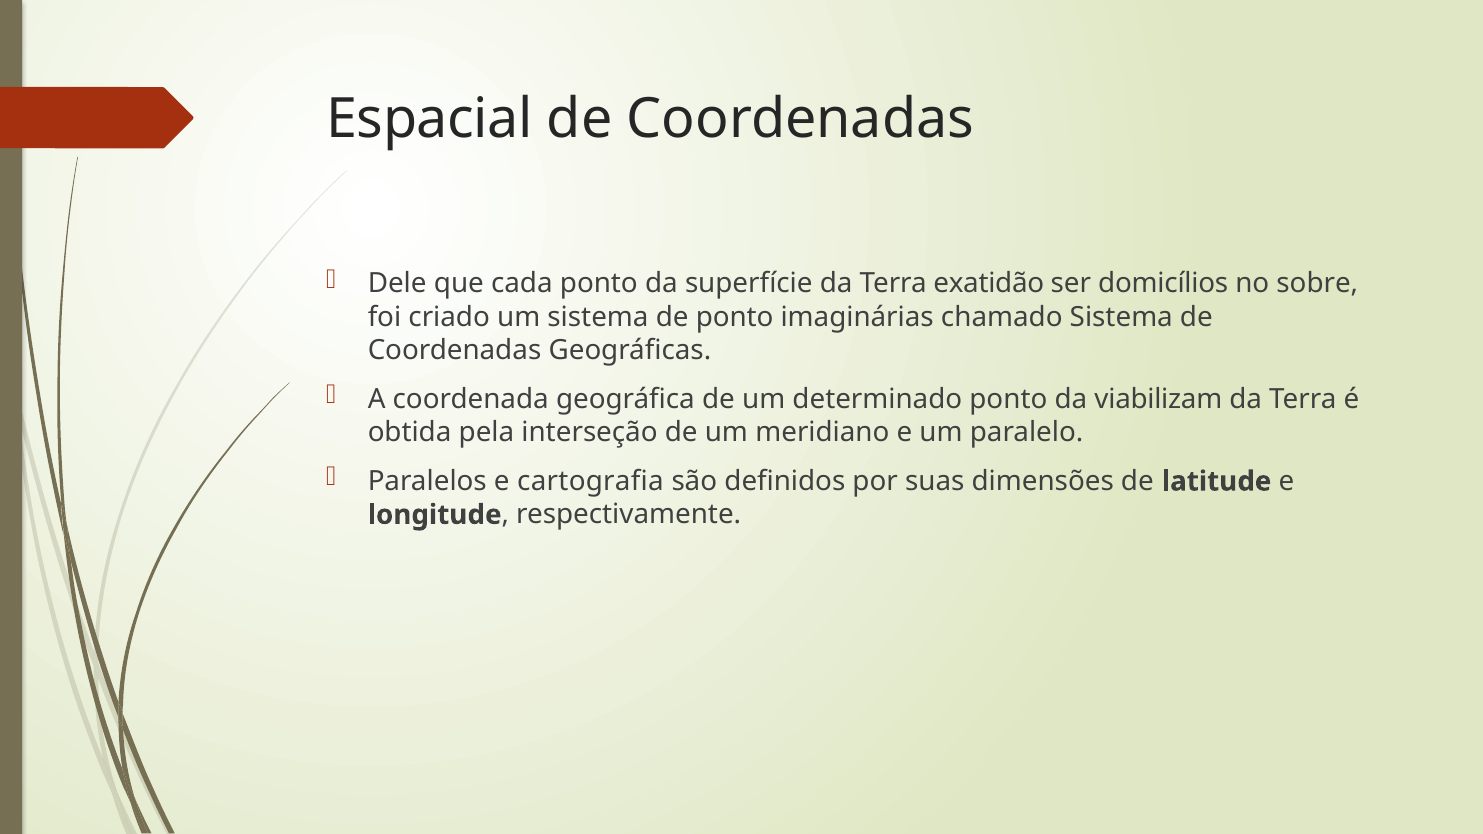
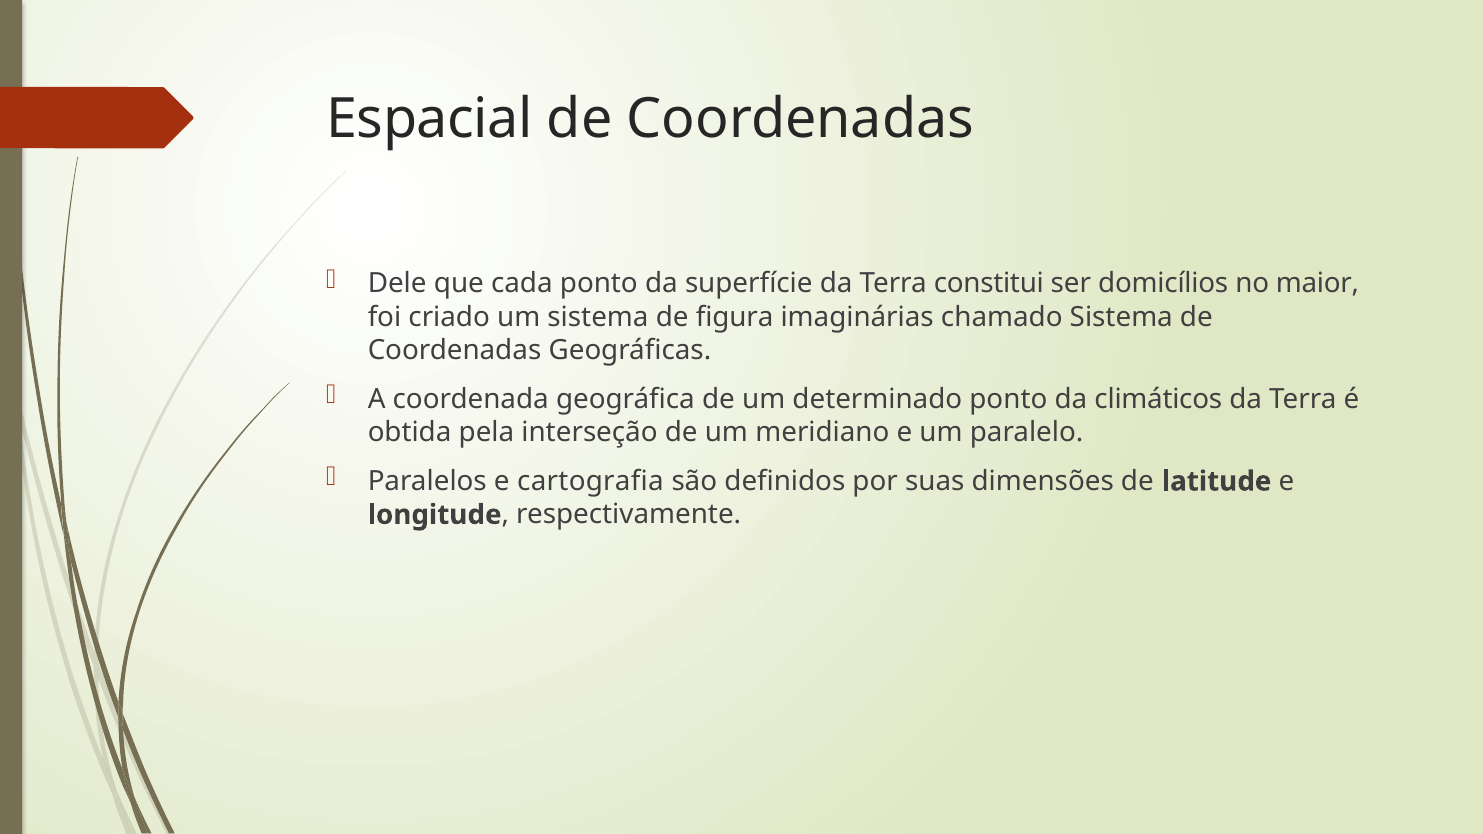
exatidão: exatidão -> constitui (989, 284)
sobre: sobre -> maior (1317, 284)
de ponto: ponto -> figura (735, 317)
viabilizam: viabilizam -> climáticos (1158, 399)
